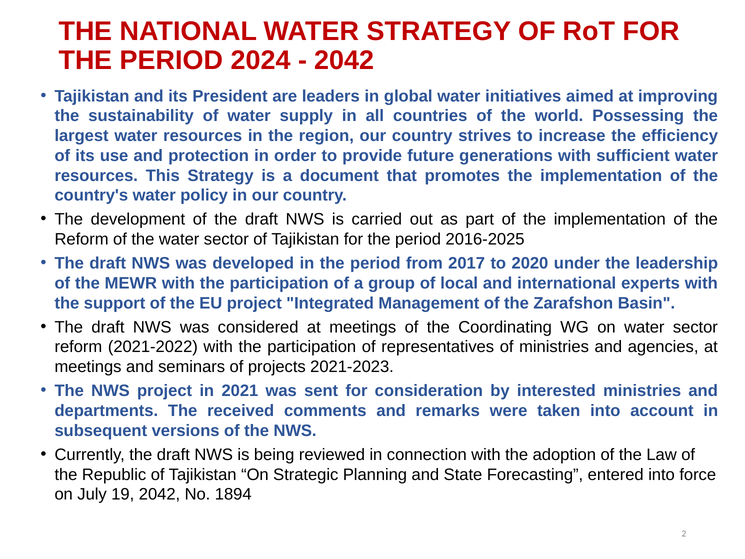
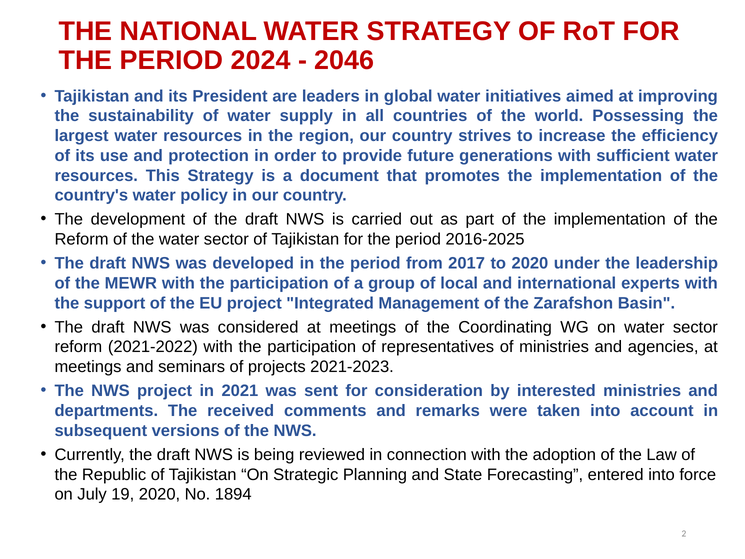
2042: 2042 -> 2046 (344, 61)
19 2042: 2042 -> 2020 (160, 494)
